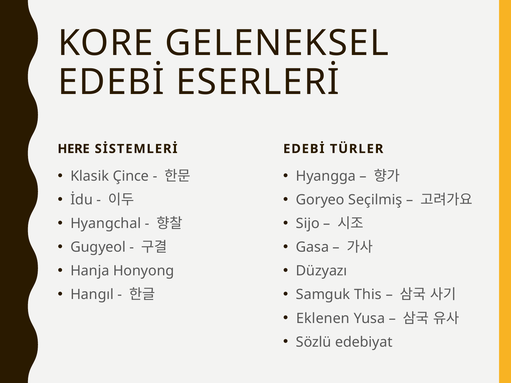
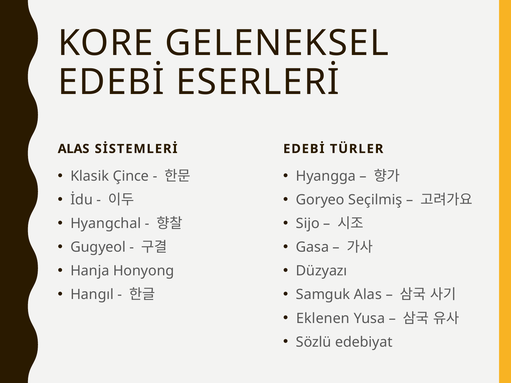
HERE: HERE -> ALAS (74, 149)
Samguk This: This -> Alas (368, 295)
